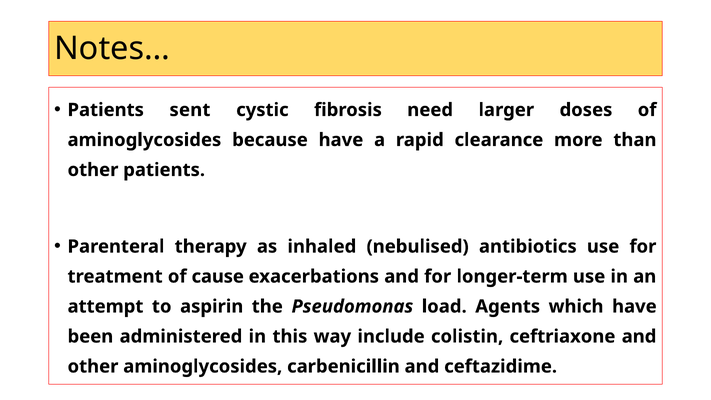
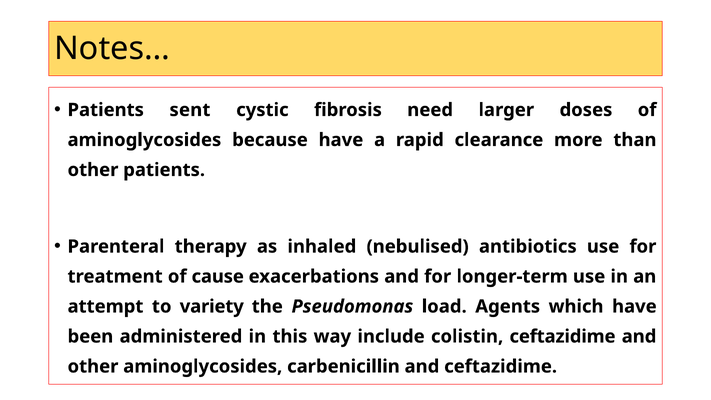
aspirin: aspirin -> variety (212, 306)
colistin ceftriaxone: ceftriaxone -> ceftazidime (563, 336)
